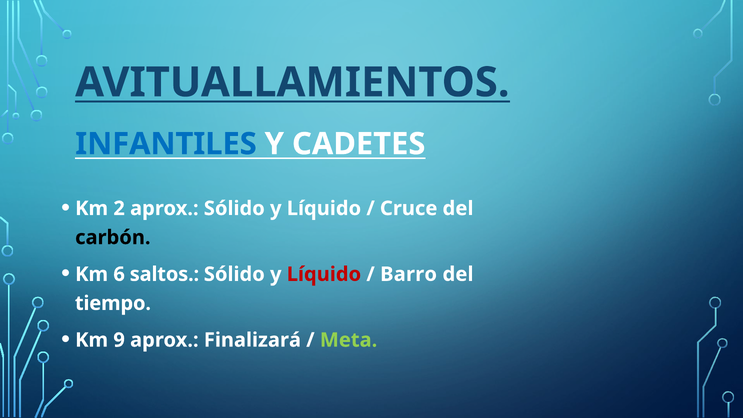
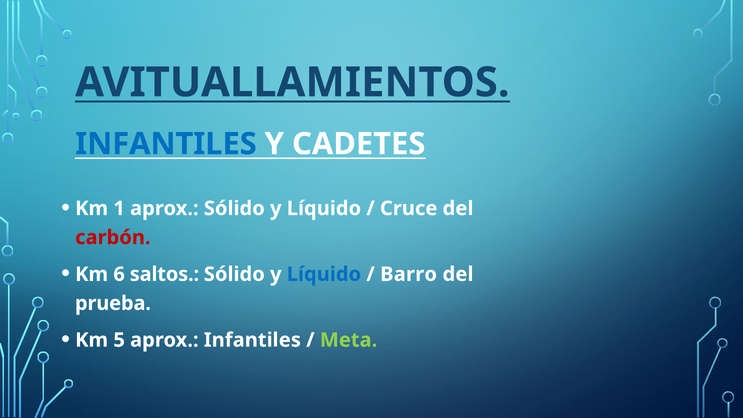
2: 2 -> 1 (119, 208)
carbón colour: black -> red (113, 237)
Líquido colour: red -> blue (324, 274)
tiempo: tiempo -> prueba (113, 303)
9: 9 -> 5 (119, 340)
aprox Finalizará: Finalizará -> Infantiles (252, 340)
